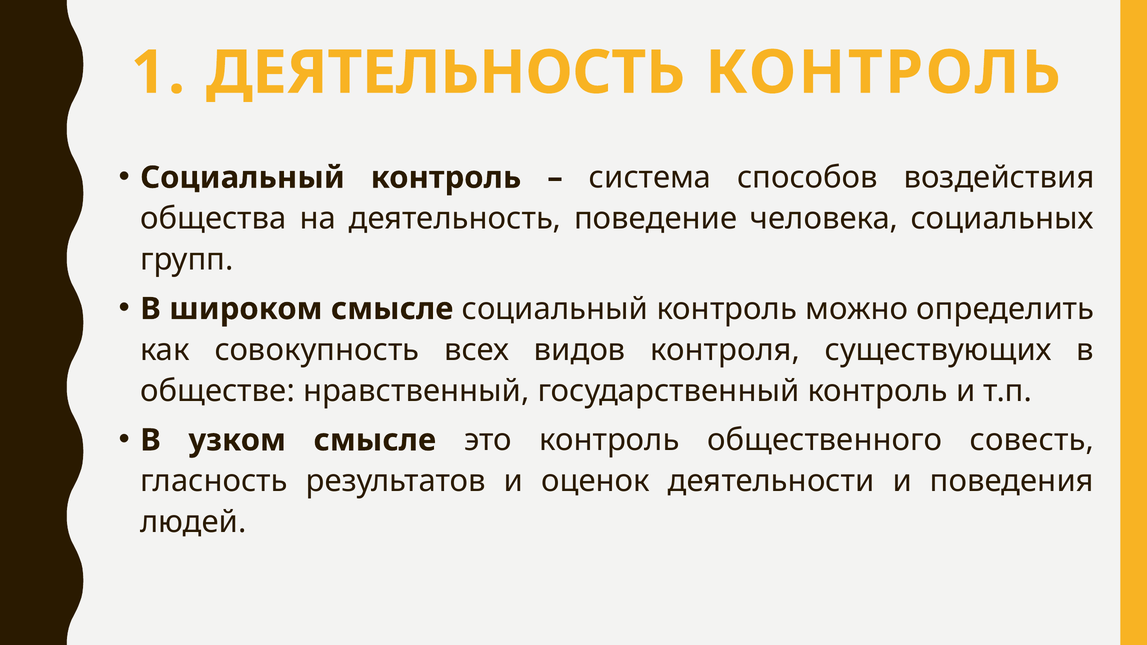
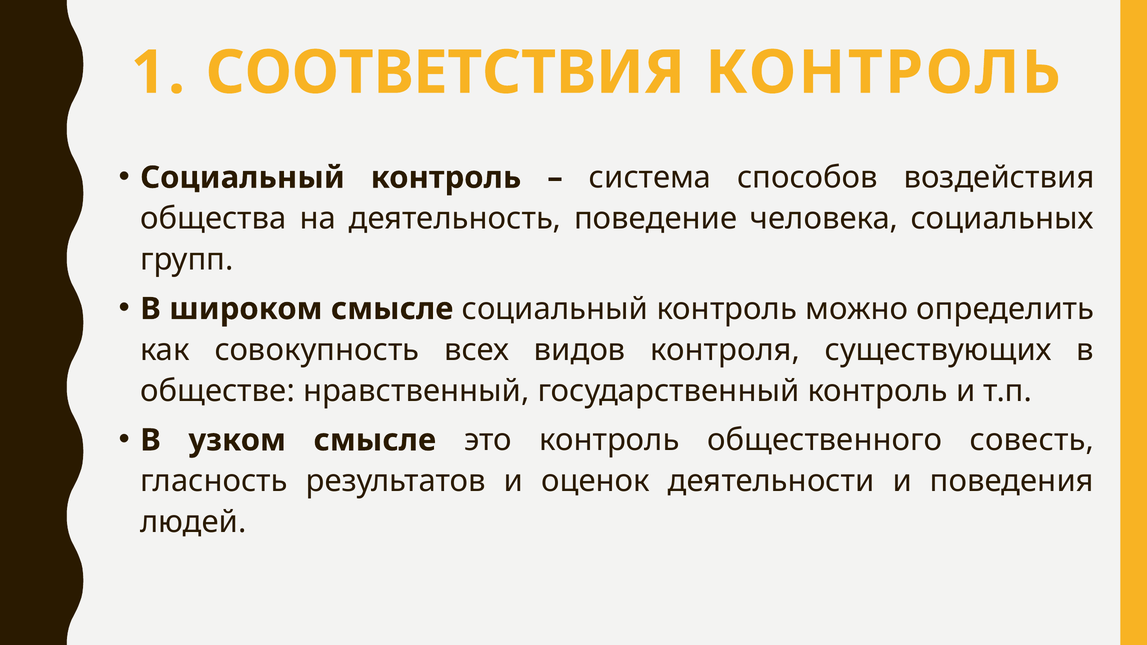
1 ДЕЯТЕЛЬНОСТЬ: ДЕЯТЕЛЬНОСТЬ -> СООТВЕТСТВИЯ (445, 73)
